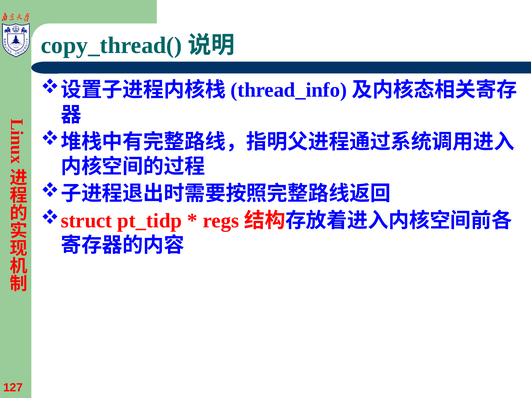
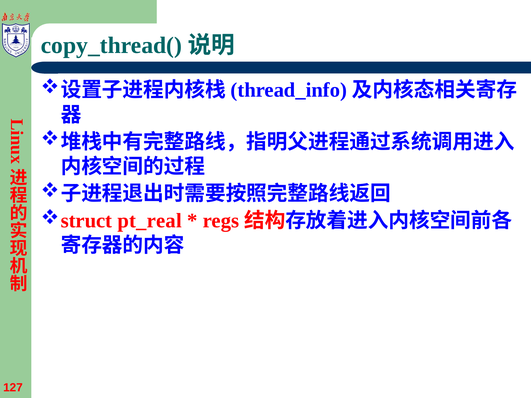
pt_tidp: pt_tidp -> pt_real (150, 221)
